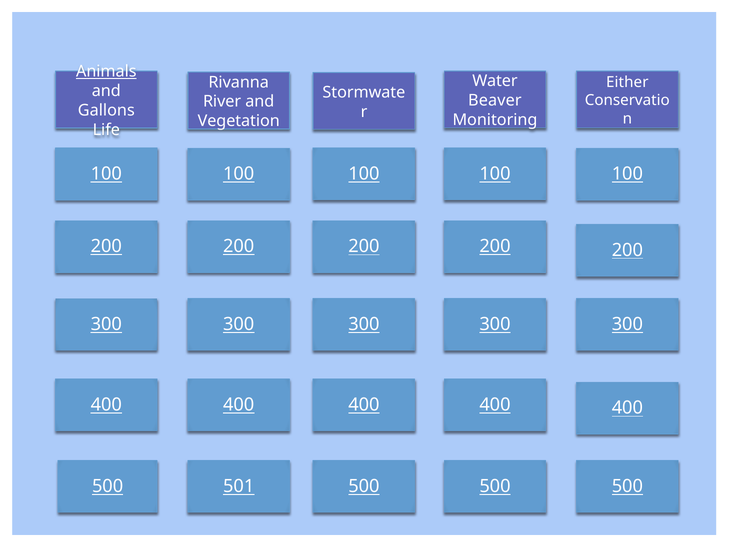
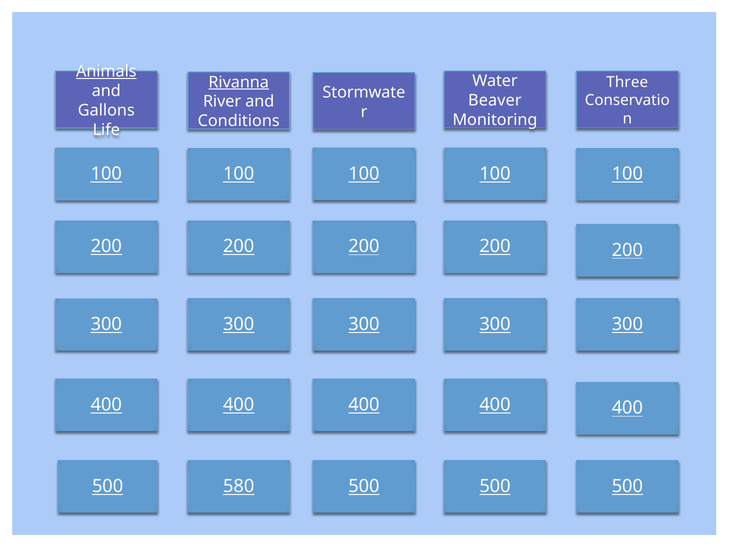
Rivanna underline: none -> present (239, 82)
Either: Either -> Three (627, 82)
Vegetation: Vegetation -> Conditions (239, 121)
501: 501 -> 580 (239, 486)
